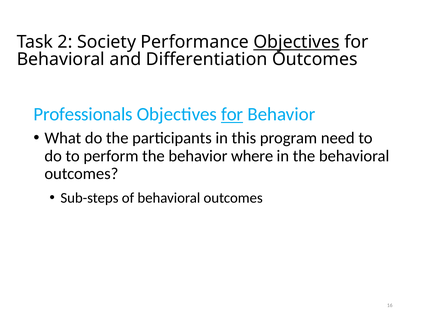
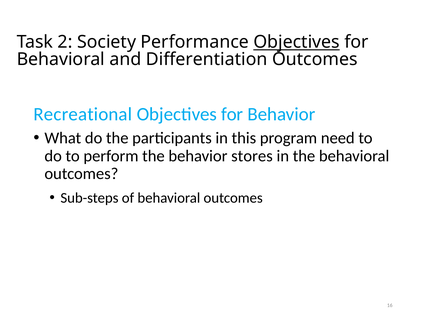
Professionals: Professionals -> Recreational (83, 114)
for underline: present -> none (232, 114)
where: where -> stores (252, 156)
